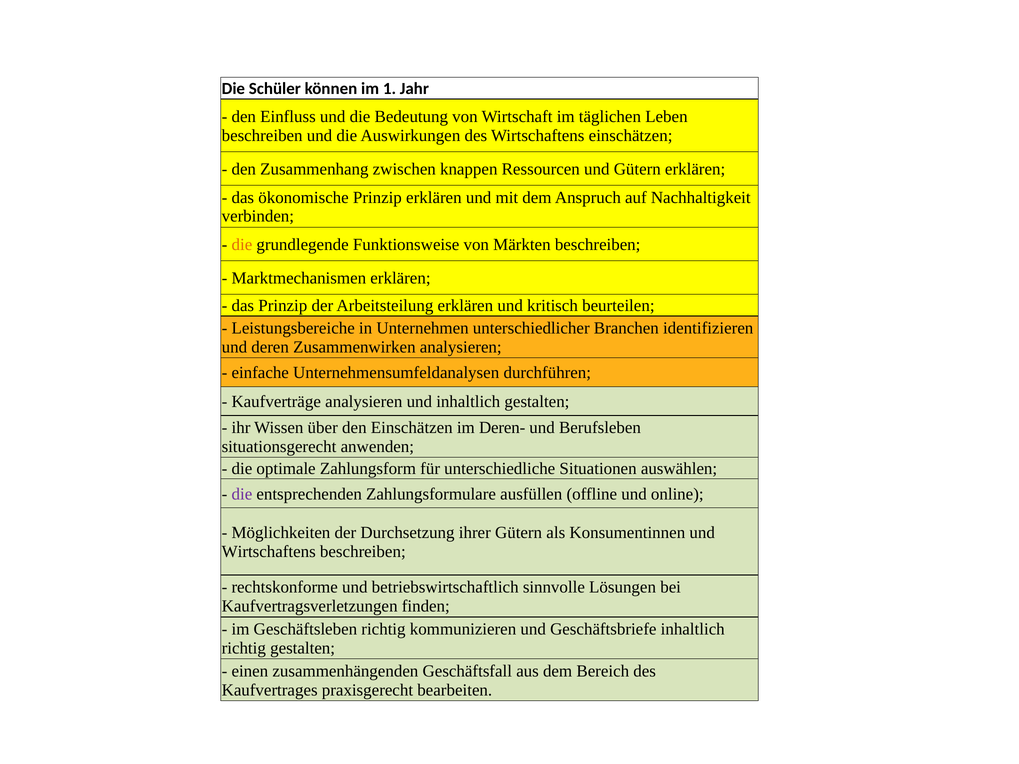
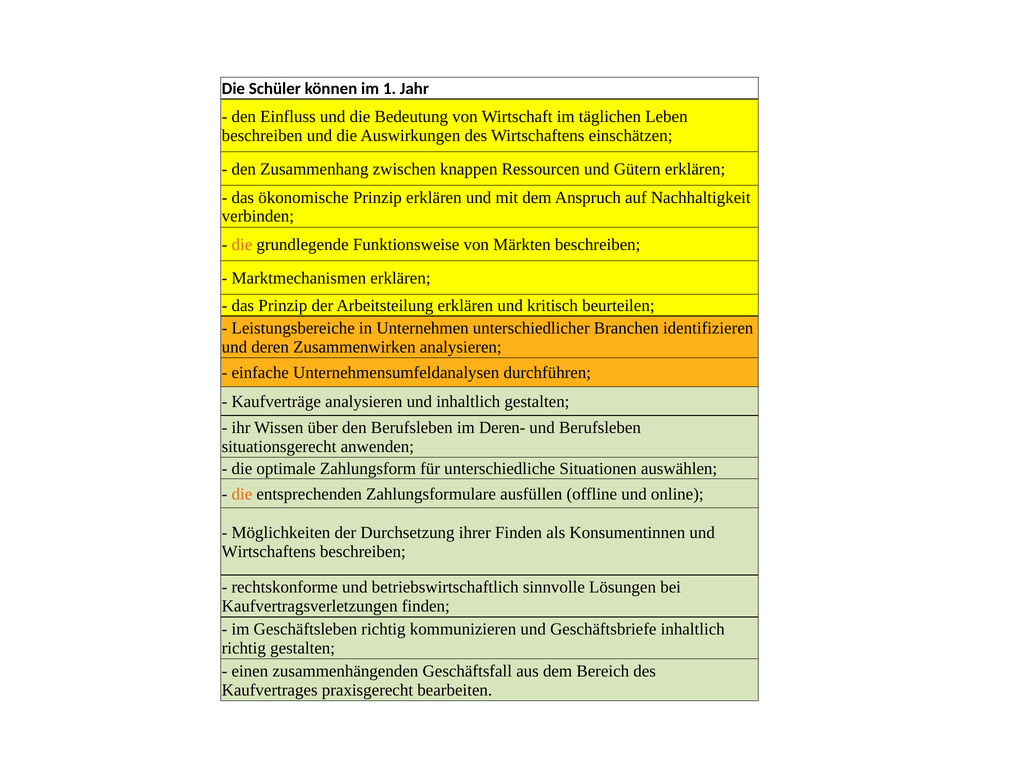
den Einschätzen: Einschätzen -> Berufsleben (412, 428)
die colour: purple -> orange (242, 494)
ihrer Gütern: Gütern -> Finden (519, 533)
